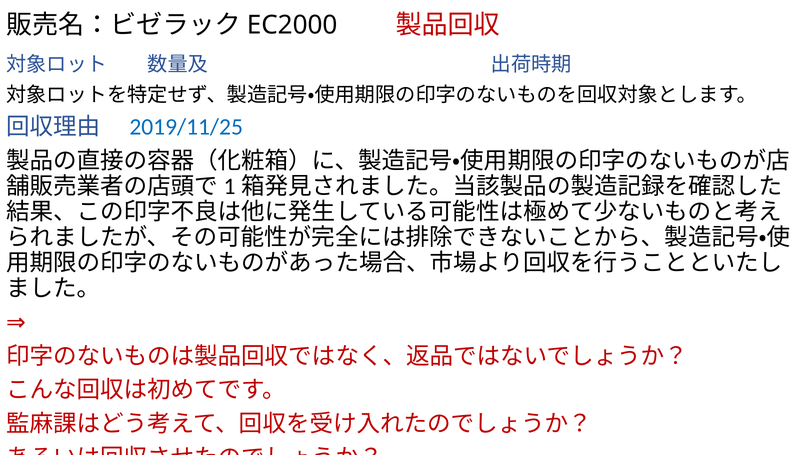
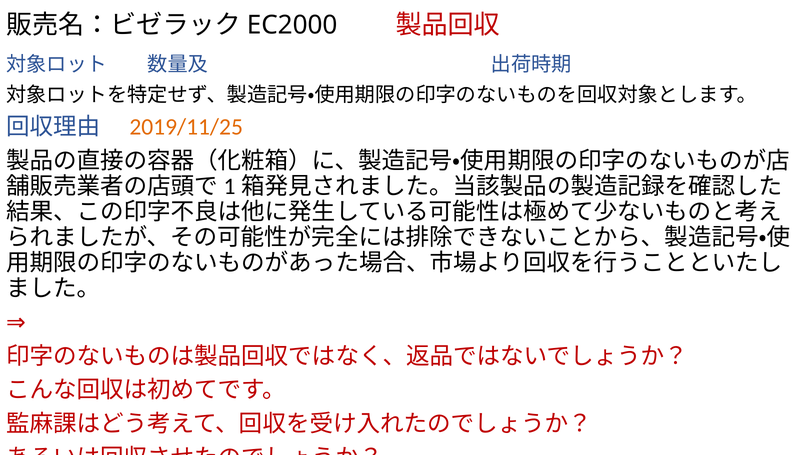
2019/11/25 colour: blue -> orange (186, 127)
